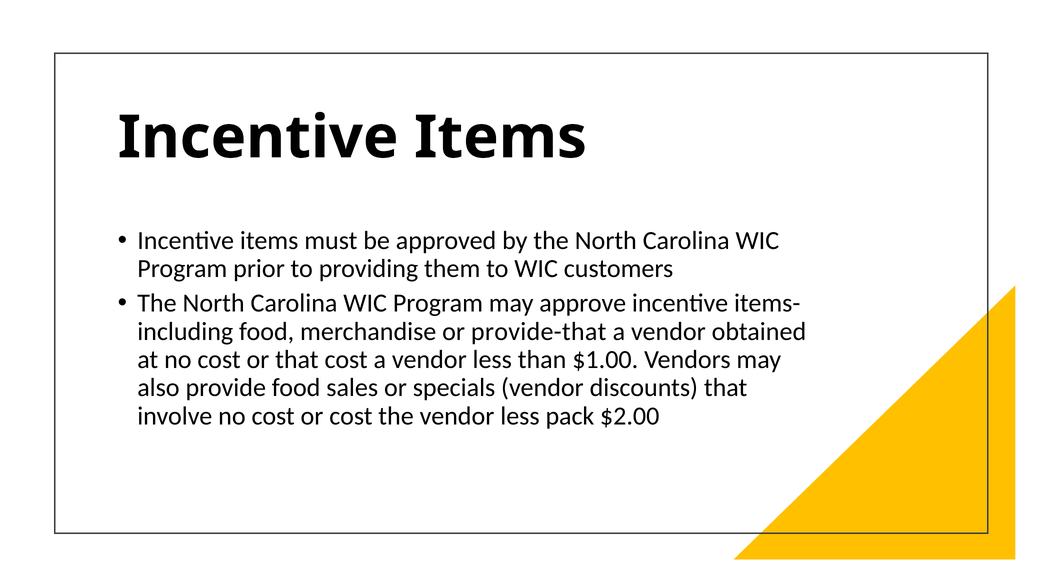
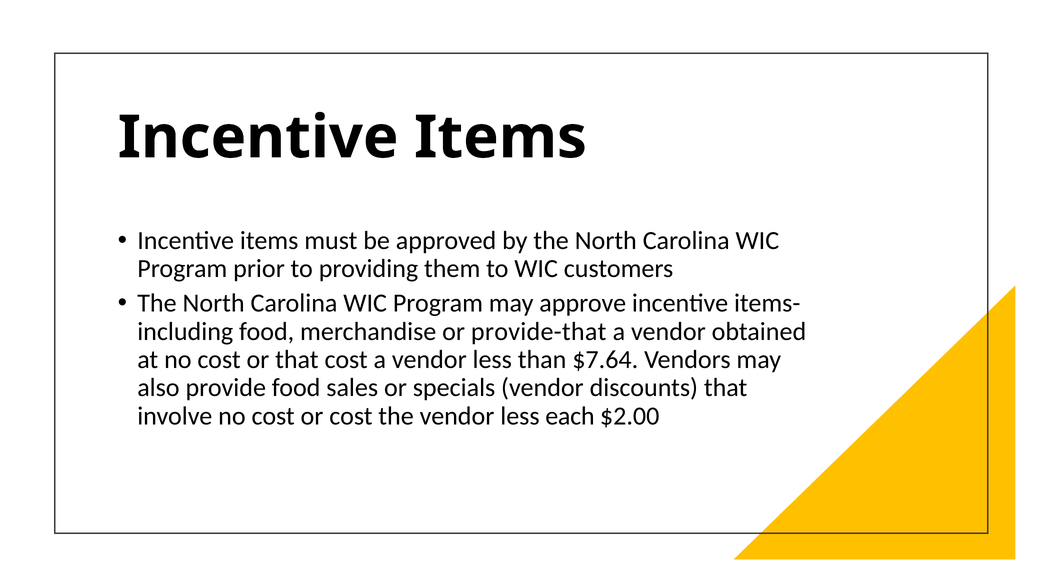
$1.00: $1.00 -> $7.64 (605, 360)
pack: pack -> each (570, 416)
